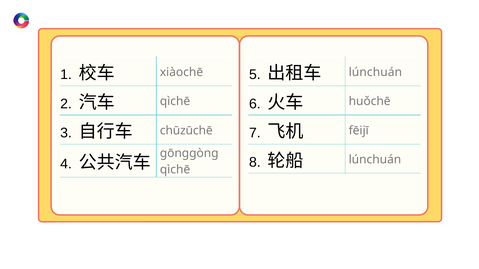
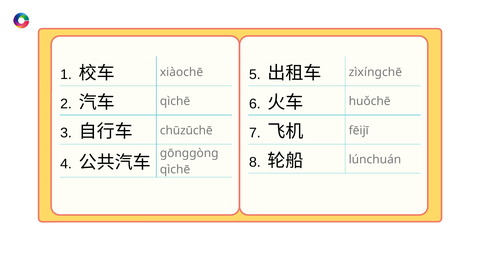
lúnchuán: lúnchuán -> zìxínɡchē (375, 72)
